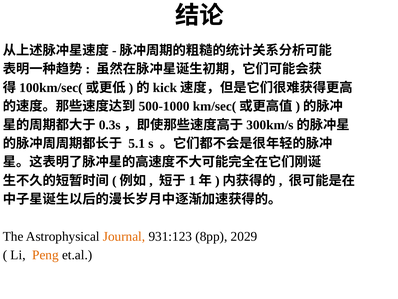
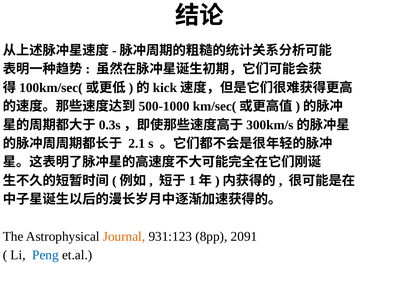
5.1: 5.1 -> 2.1 (137, 143)
2029: 2029 -> 2091 (244, 236)
Peng colour: orange -> blue (45, 255)
